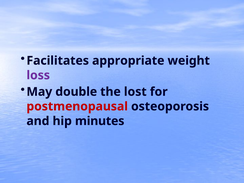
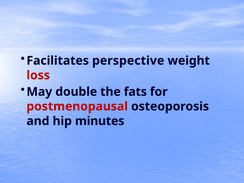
appropriate: appropriate -> perspective (128, 61)
loss colour: purple -> red (38, 75)
lost: lost -> fats (135, 92)
